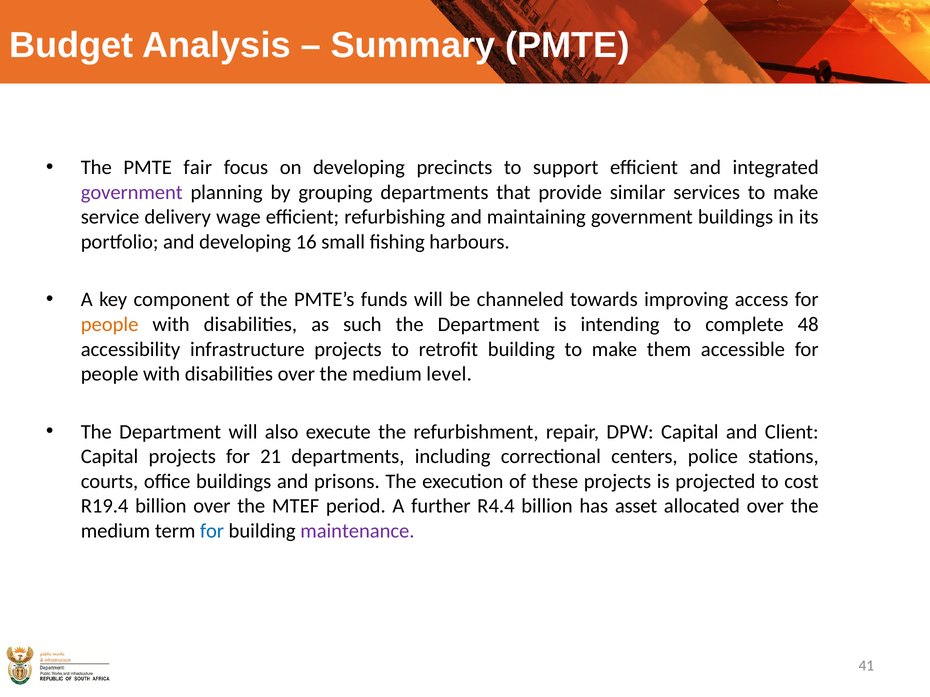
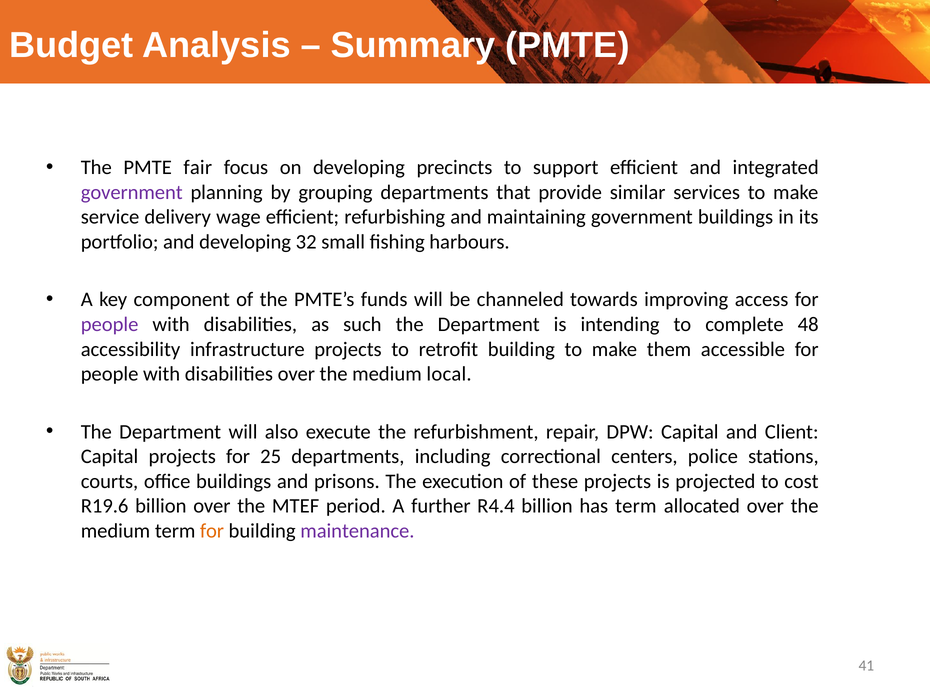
16: 16 -> 32 (306, 242)
people colour: orange -> purple (110, 325)
level: level -> local (449, 374)
21: 21 -> 25 (271, 457)
R19.4: R19.4 -> R19.6 (105, 506)
has asset: asset -> term (636, 506)
for colour: blue -> orange (212, 531)
